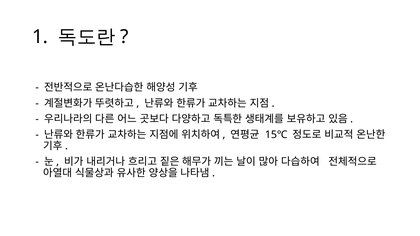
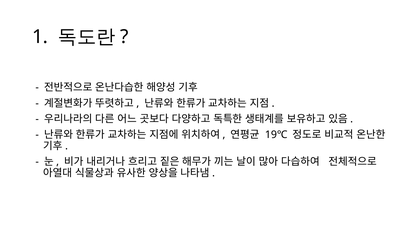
15℃: 15℃ -> 19℃ (276, 135)
